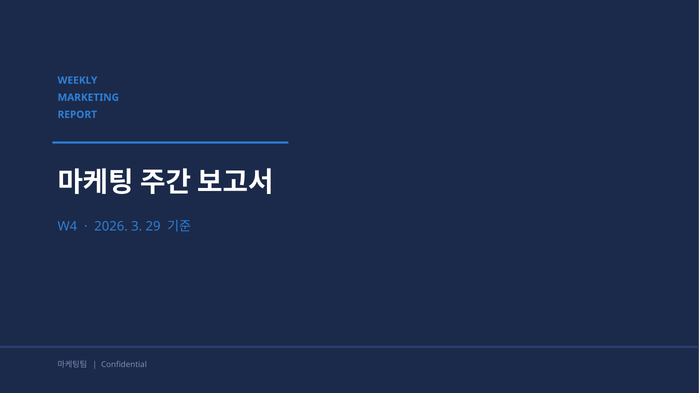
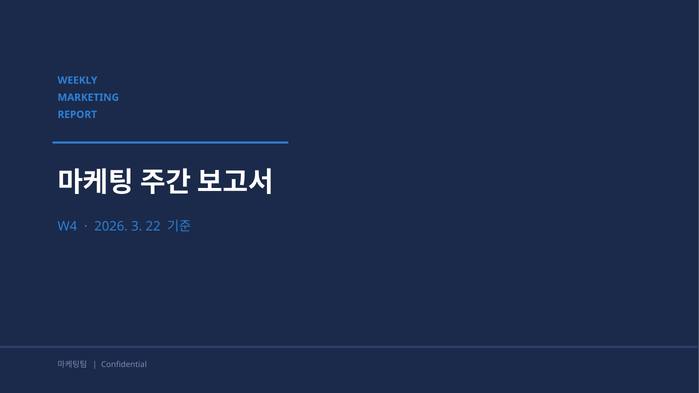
29: 29 -> 22 (153, 226)
